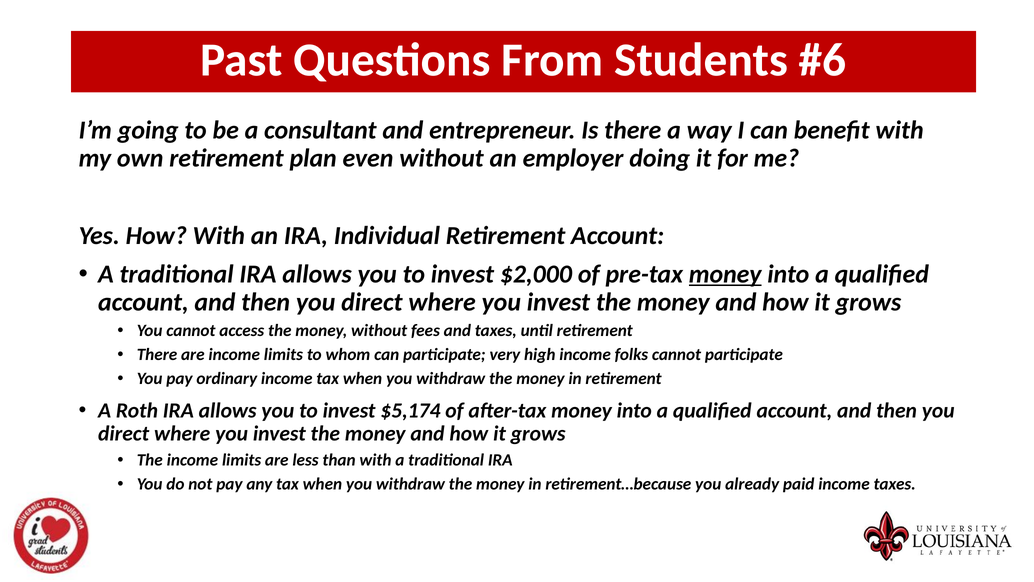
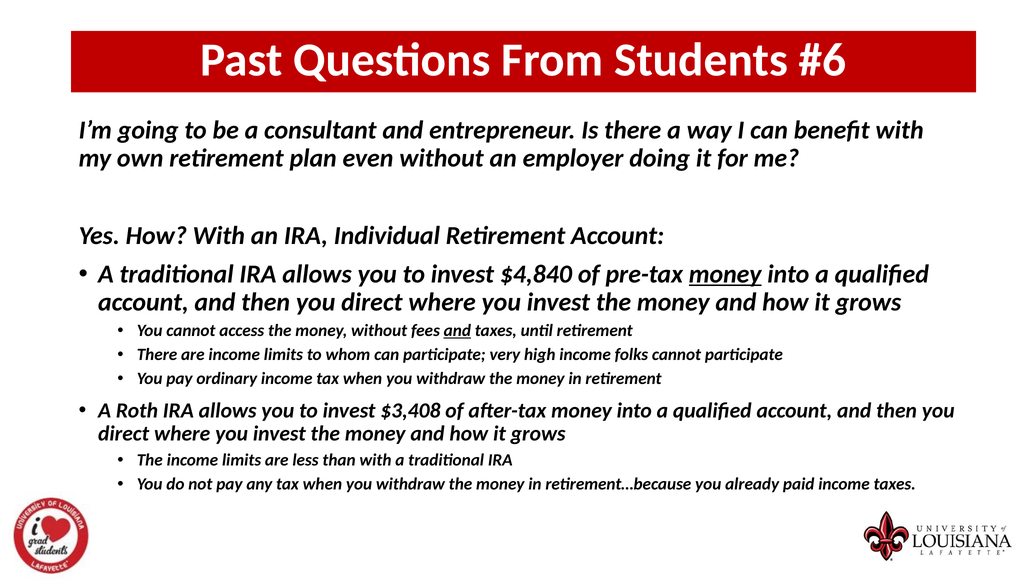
$2,000: $2,000 -> $4,840 (536, 274)
and underline: none -> present (457, 331)
$5,174: $5,174 -> $3,408 (410, 410)
